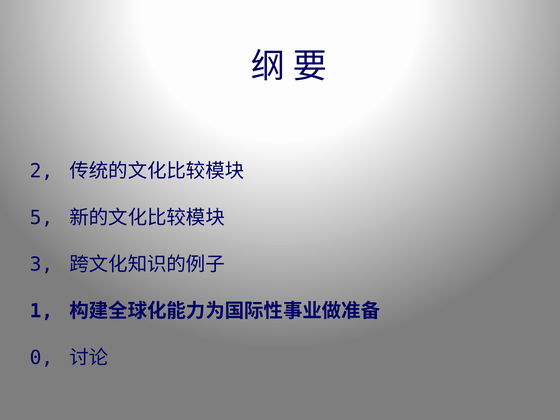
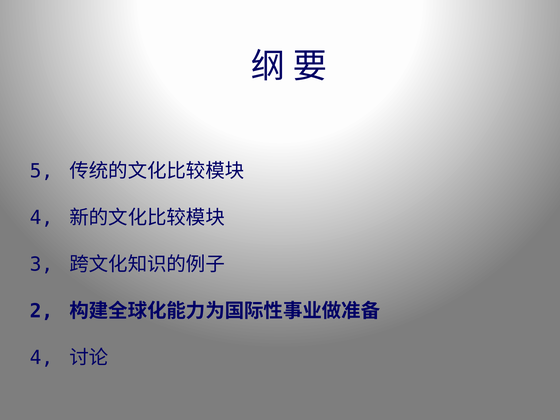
2: 2 -> 5 (42, 171)
5: 5 -> 4 (42, 218)
1: 1 -> 2 (42, 311)
0: 0 -> 4 (42, 358)
